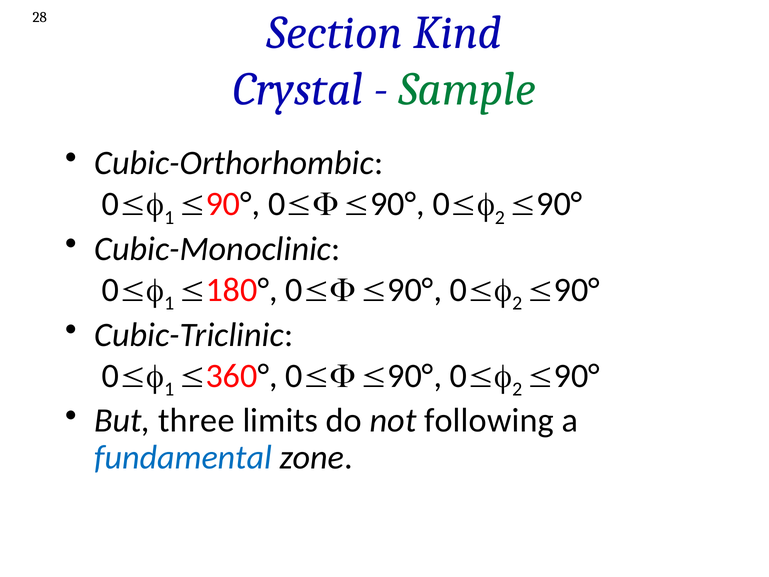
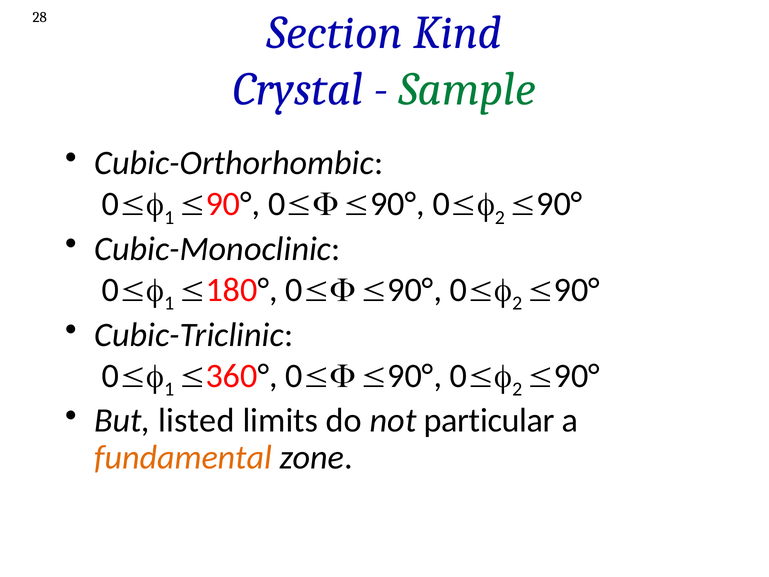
three: three -> listed (196, 421)
following: following -> particular (489, 421)
fundamental colour: blue -> orange (183, 457)
